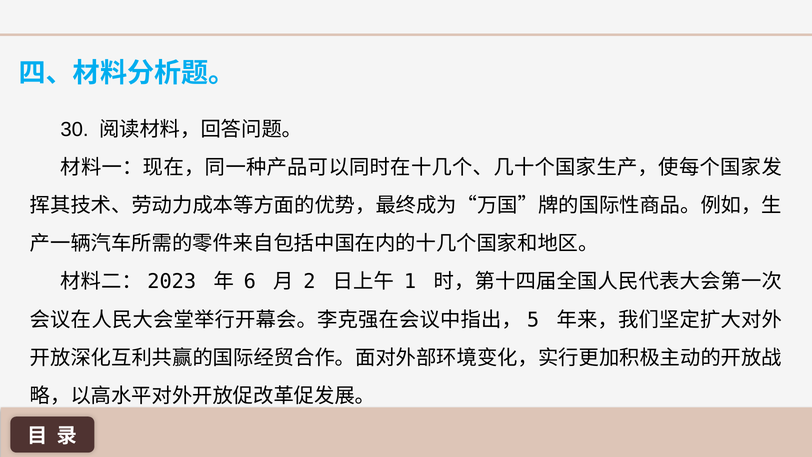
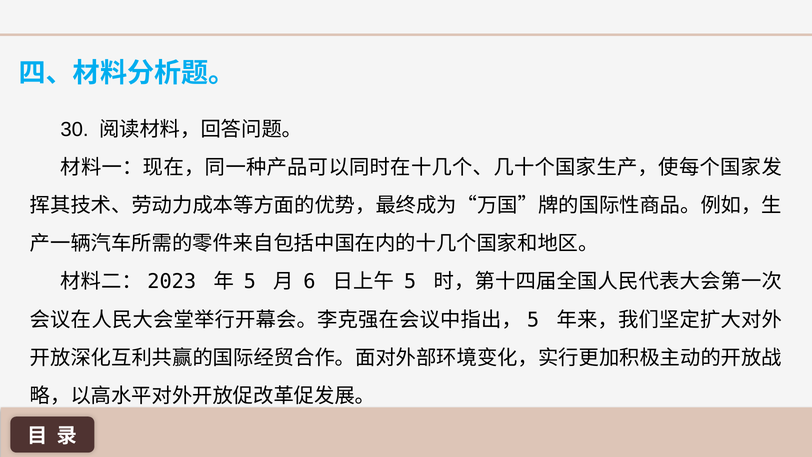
6: 6 -> 5 (250, 282)
2: 2 -> 6 (309, 282)
1: 1 -> 5 (410, 282)
